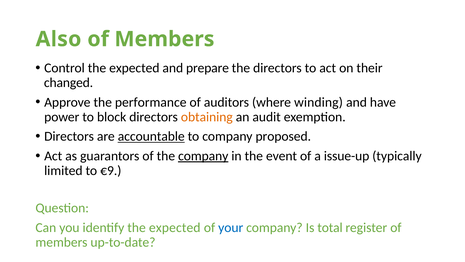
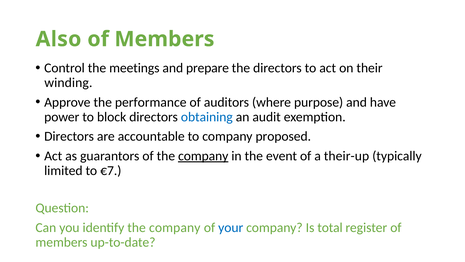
Control the expected: expected -> meetings (134, 68)
changed: changed -> winding (68, 83)
winding: winding -> purpose (319, 102)
obtaining colour: orange -> blue (207, 117)
accountable underline: present -> none (151, 136)
issue-up: issue-up -> their-up (347, 156)
€9: €9 -> €7 (111, 170)
identify the expected: expected -> company (175, 227)
